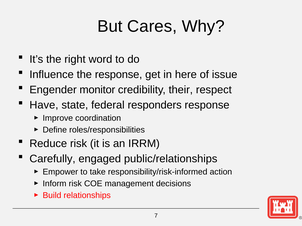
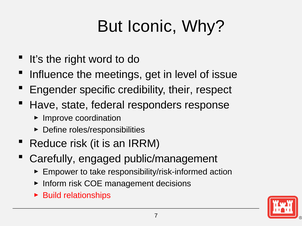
Cares: Cares -> Iconic (152, 26)
the response: response -> meetings (119, 75)
here: here -> level (186, 75)
monitor: monitor -> specific (97, 90)
public/relationships: public/relationships -> public/management (171, 159)
